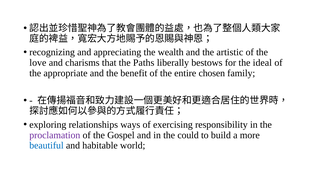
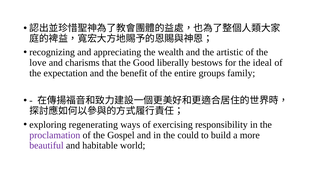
Paths: Paths -> Good (144, 63)
appropriate: appropriate -> expectation (66, 73)
chosen: chosen -> groups (212, 73)
relationships: relationships -> regenerating (93, 124)
beautiful colour: blue -> purple (46, 145)
